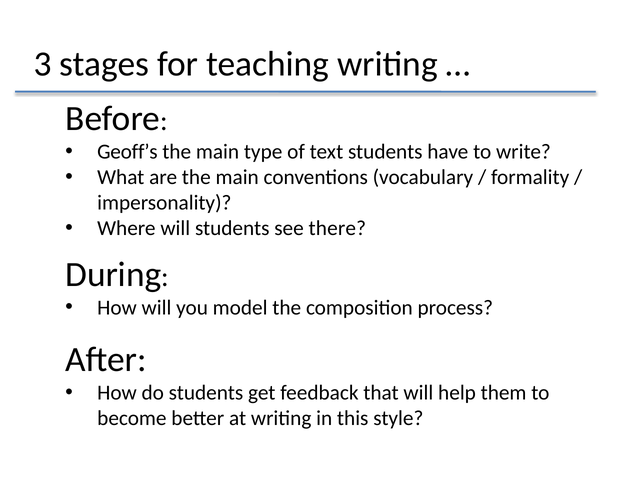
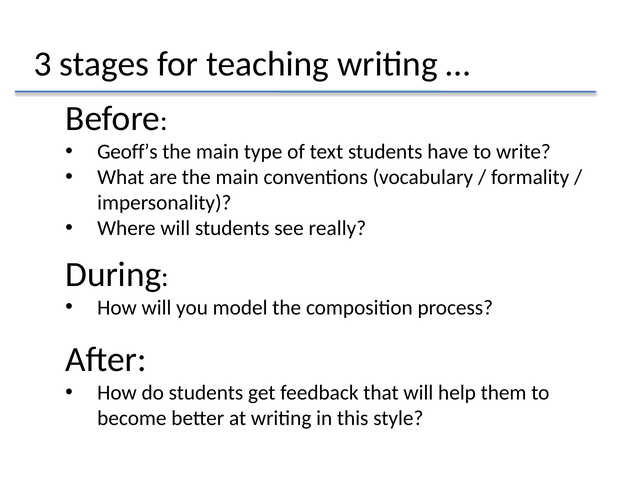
there: there -> really (337, 228)
